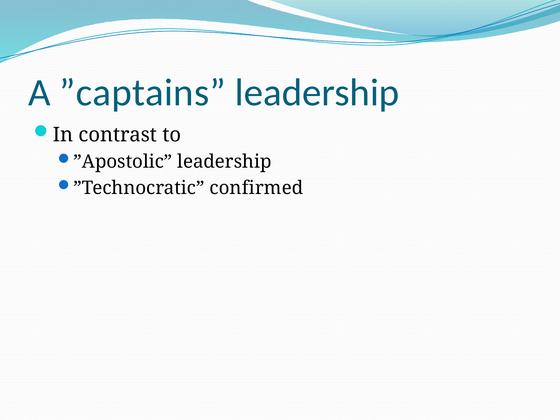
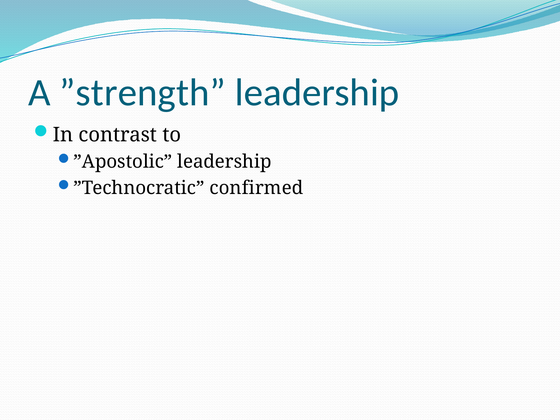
”captains: ”captains -> ”strength (143, 93)
